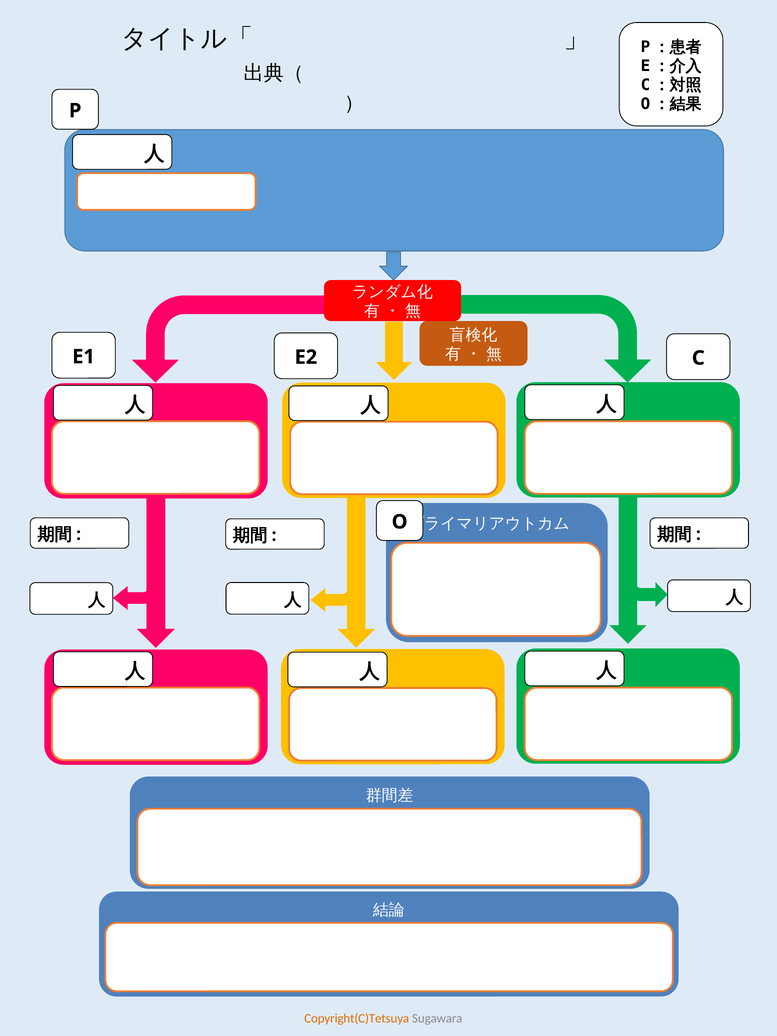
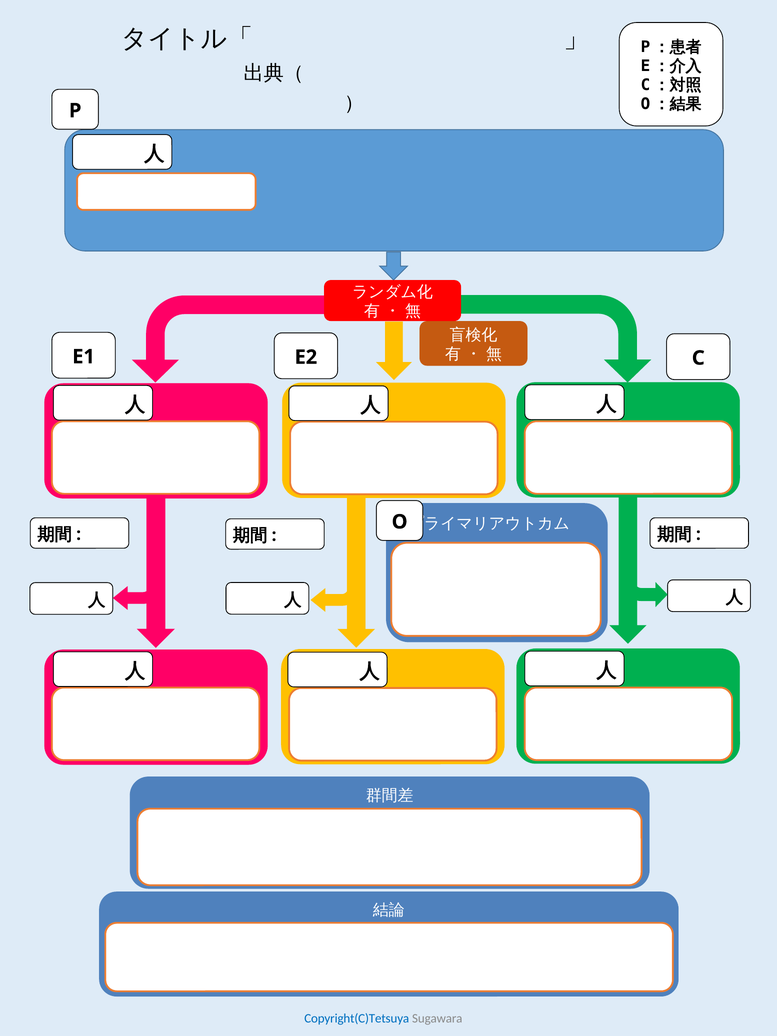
Copyright(C)Tetsuya colour: orange -> blue (357, 1019)
